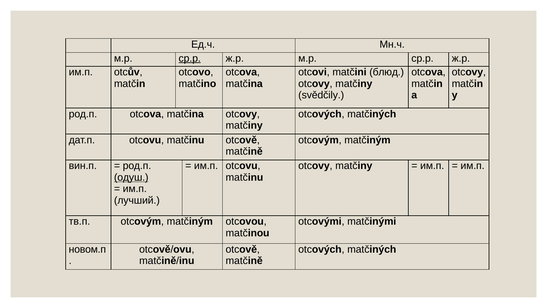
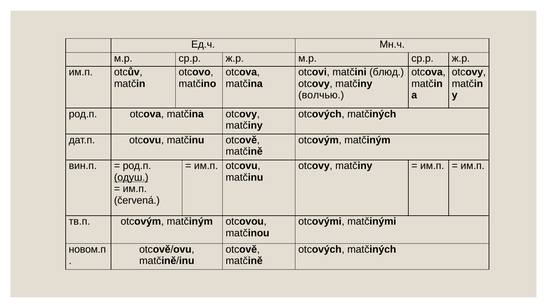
ср.р underline: present -> none (190, 58)
svědčily: svědčily -> волчью (321, 95)
лучший: лучший -> červená (137, 200)
